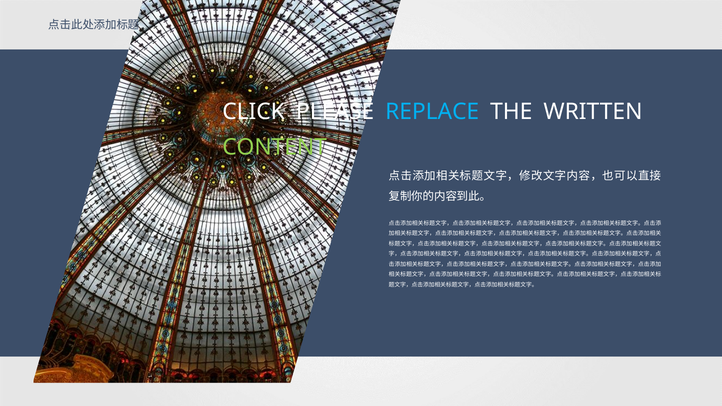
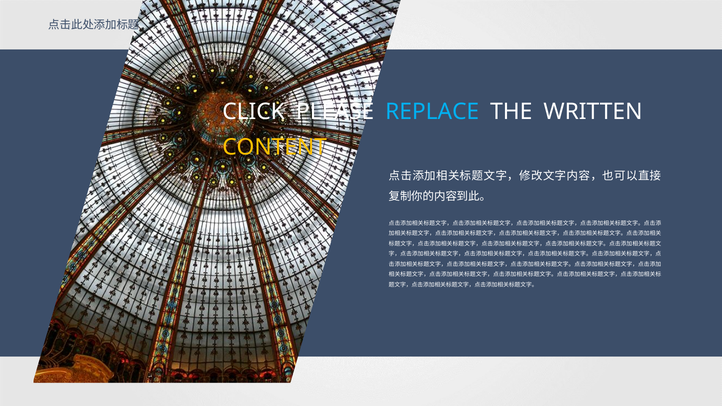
CONTENT colour: light green -> yellow (275, 147)
